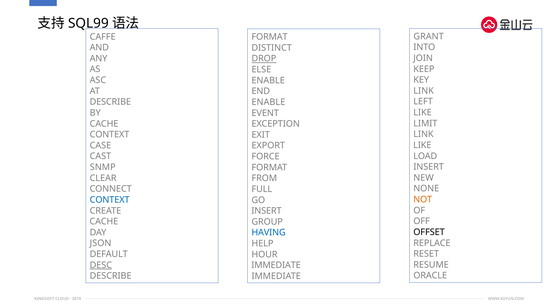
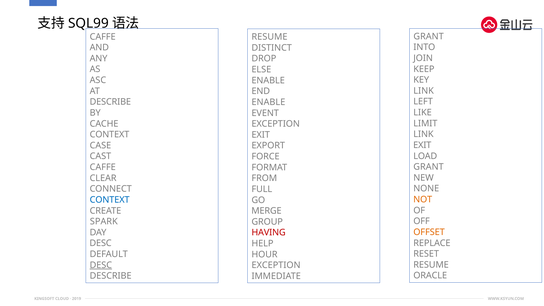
FORMAT: FORMAT -> RESUME (269, 37)
DROP underline: present -> none (264, 59)
LIKE: LIKE -> EXIT (422, 145)
INSERT: INSERT -> GRANT (429, 167)
SNMP: SNMP -> CAFFE (103, 167)
INSERT: INSERT -> MERGE (266, 211)
CACHE: CACHE -> SPARK (104, 222)
OFFSET colour: black -> orange (429, 232)
HAVING colour: blue -> red (269, 233)
JSON: JSON -> DESC (101, 243)
IMMEDIATE: IMMEDIATE -> EXCEPTION (276, 265)
